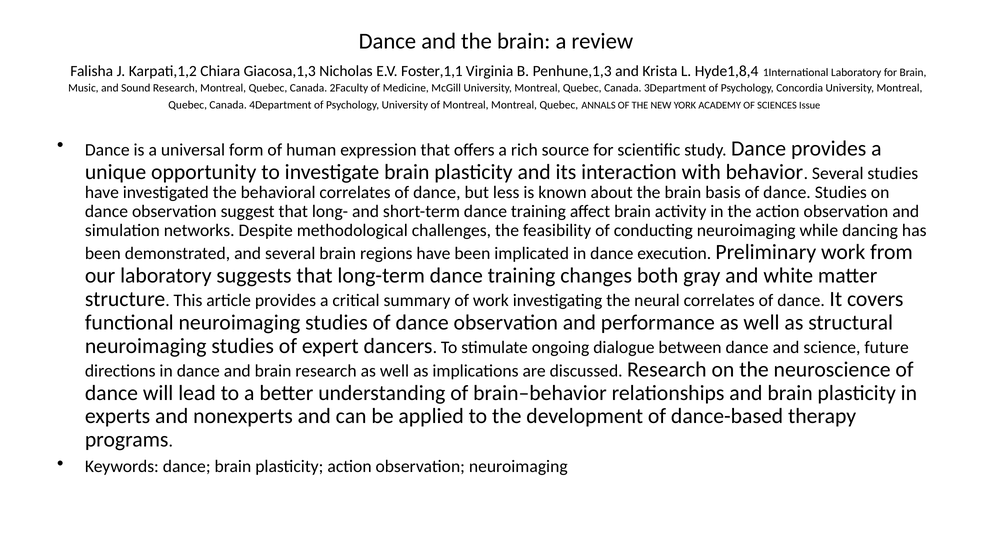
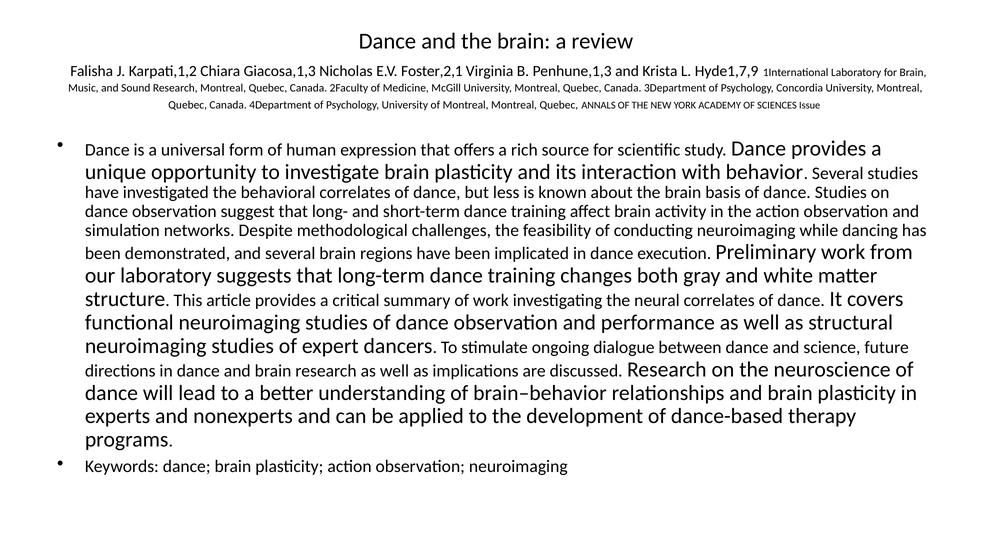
Foster,1,1: Foster,1,1 -> Foster,2,1 (432, 71)
Hyde1,8,4: Hyde1,8,4 -> Hyde1,7,9 (727, 71)
